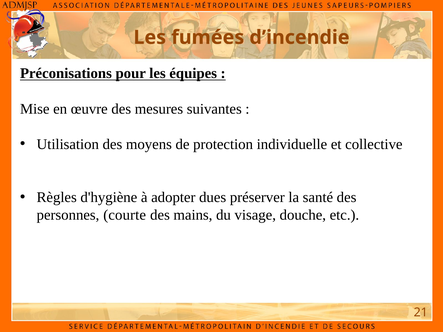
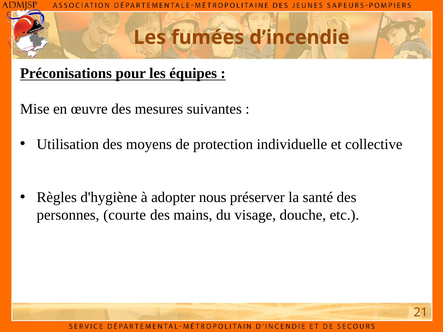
dues: dues -> nous (213, 198)
